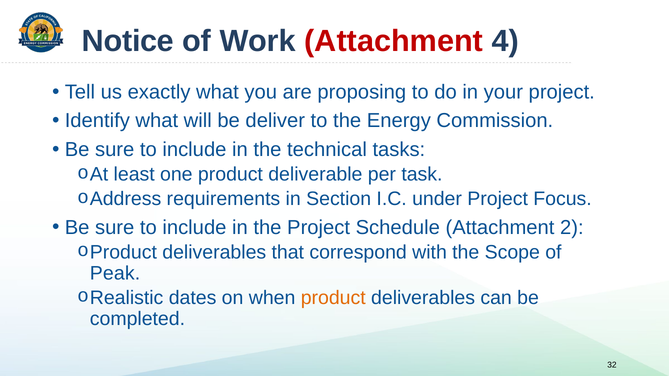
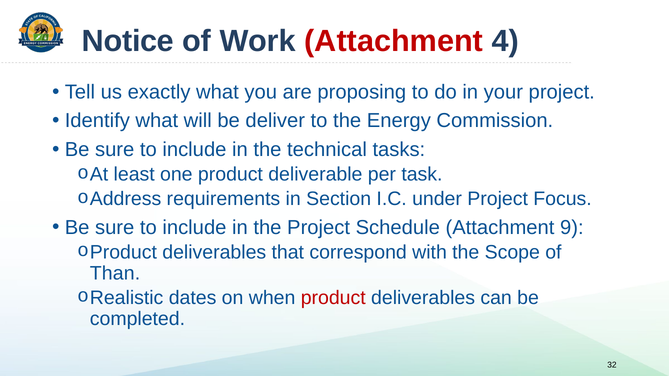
2: 2 -> 9 (572, 228)
Peak: Peak -> Than (115, 274)
product colour: orange -> red (333, 298)
